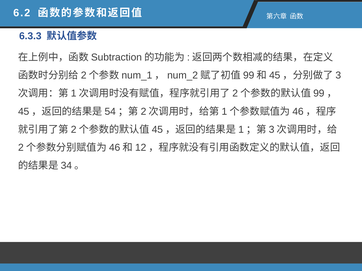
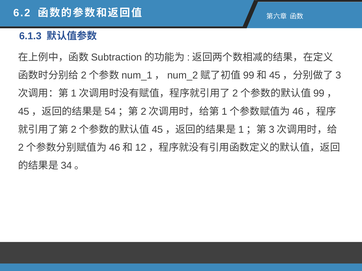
6.3.3: 6.3.3 -> 6.1.3 (30, 36)
